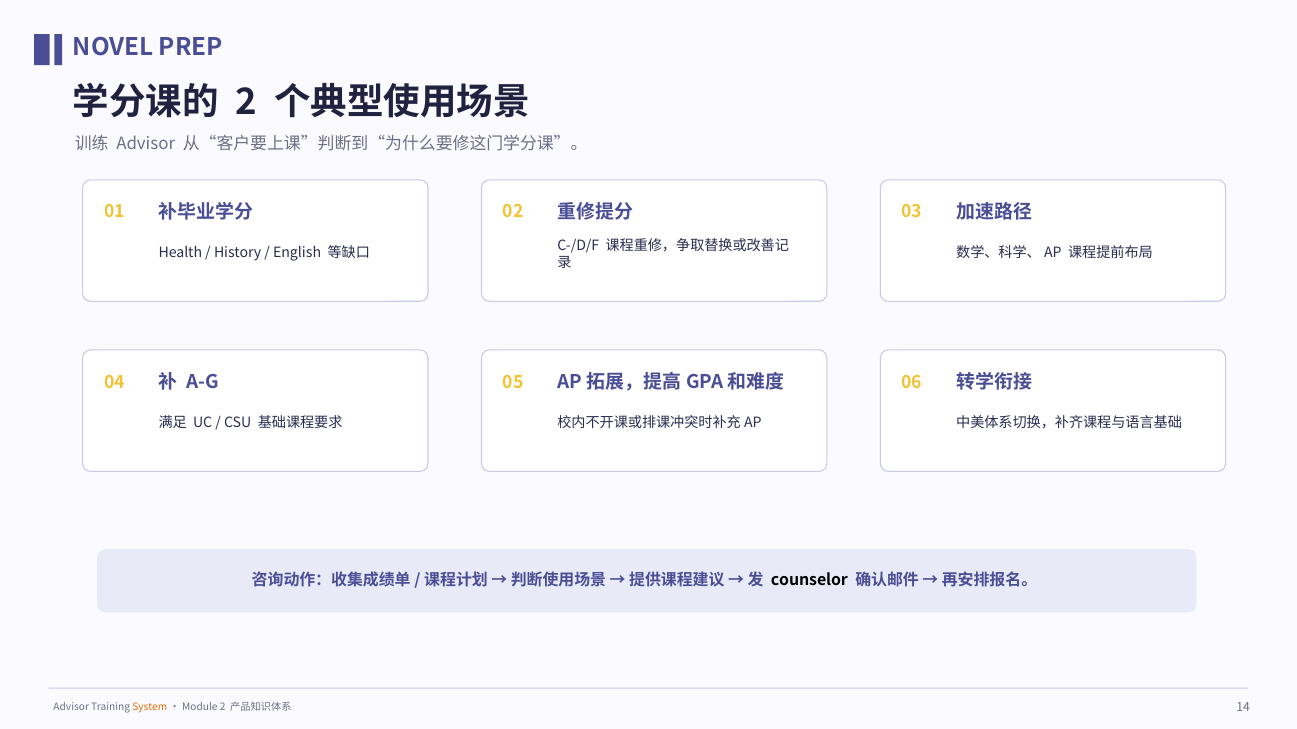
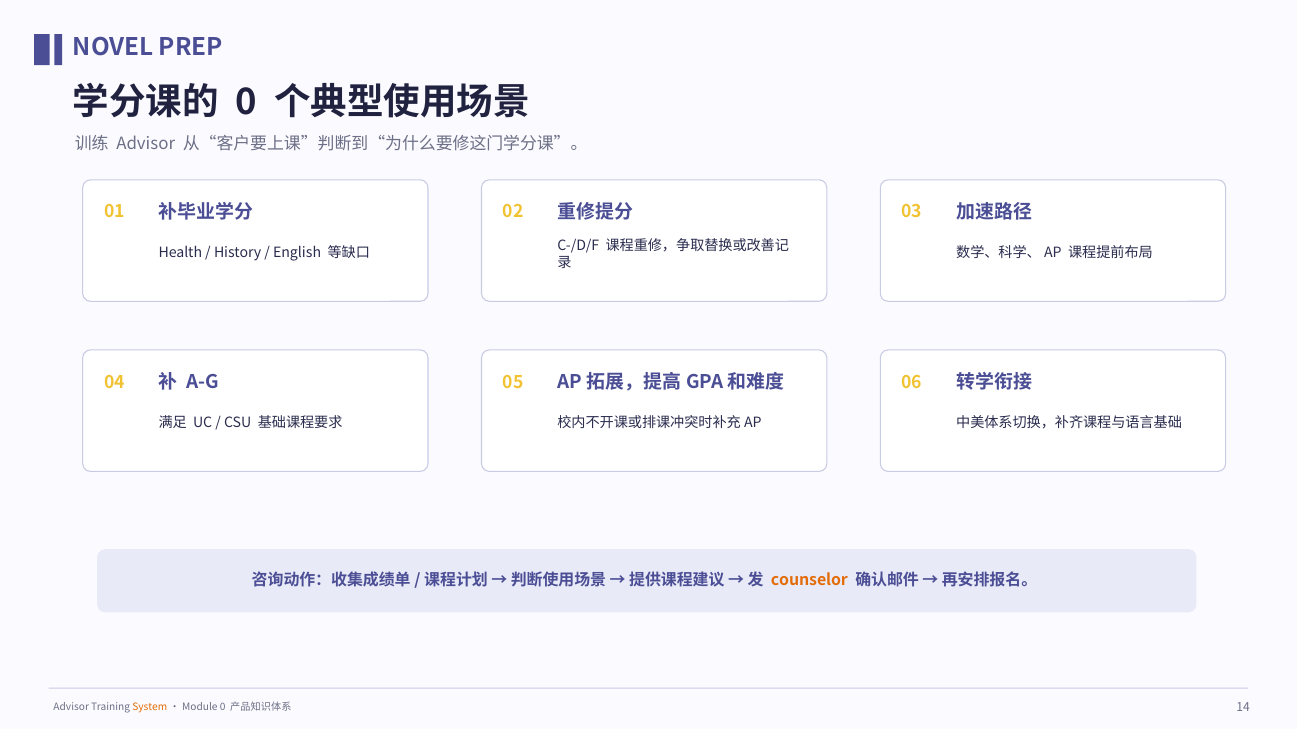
2: 2 -> 0 (247, 102)
counselor colour: black -> orange (809, 581)
Module 2: 2 -> 0 (223, 708)
